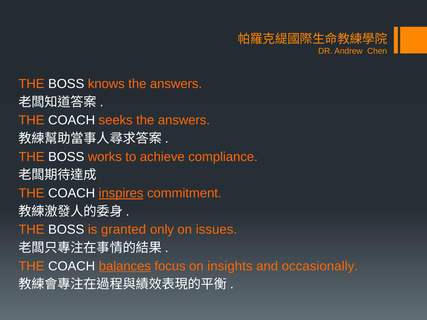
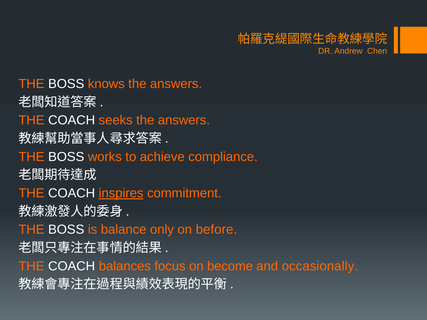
granted: granted -> balance (124, 230)
issues: issues -> before (216, 230)
balances underline: present -> none (125, 266)
insights: insights -> become (230, 266)
